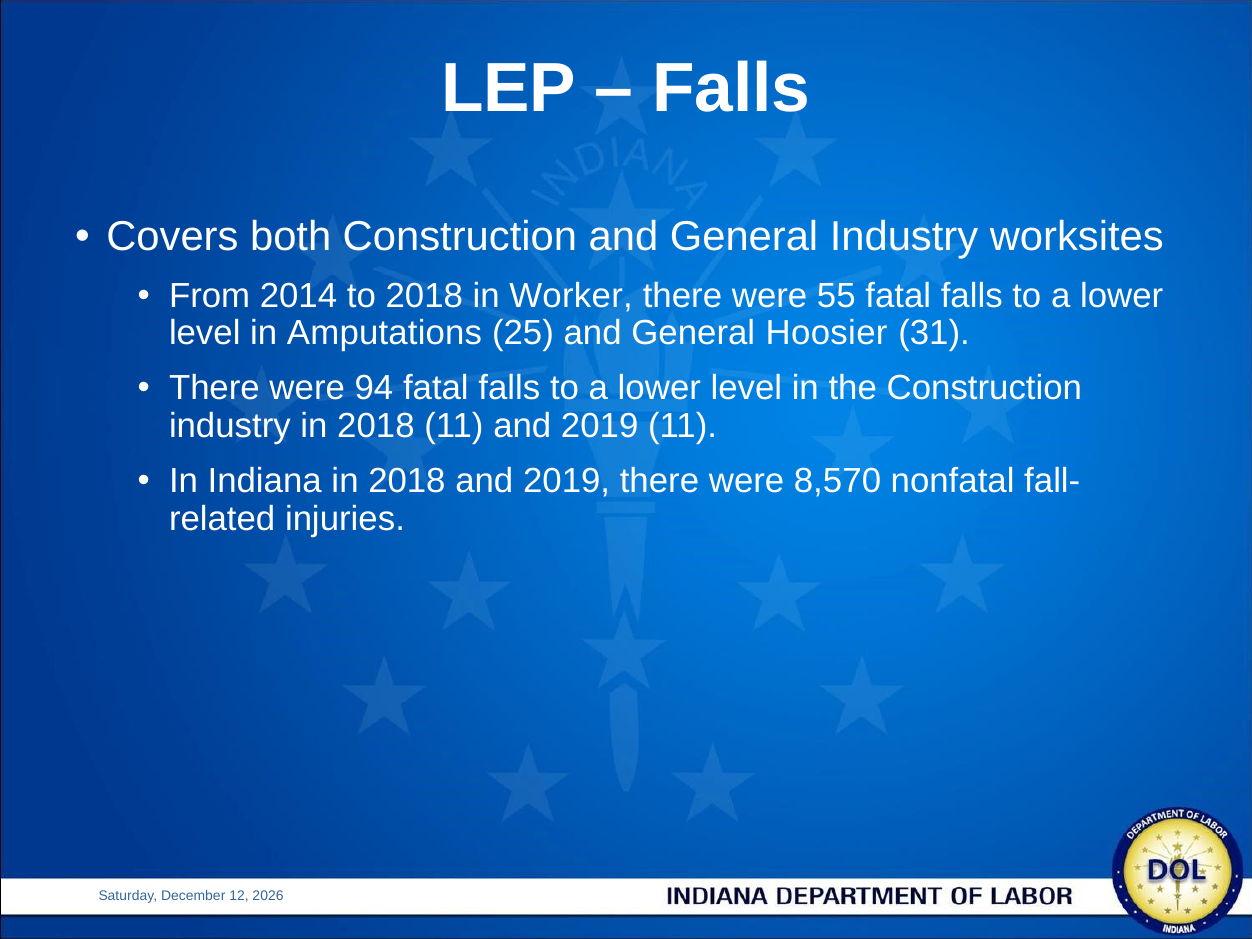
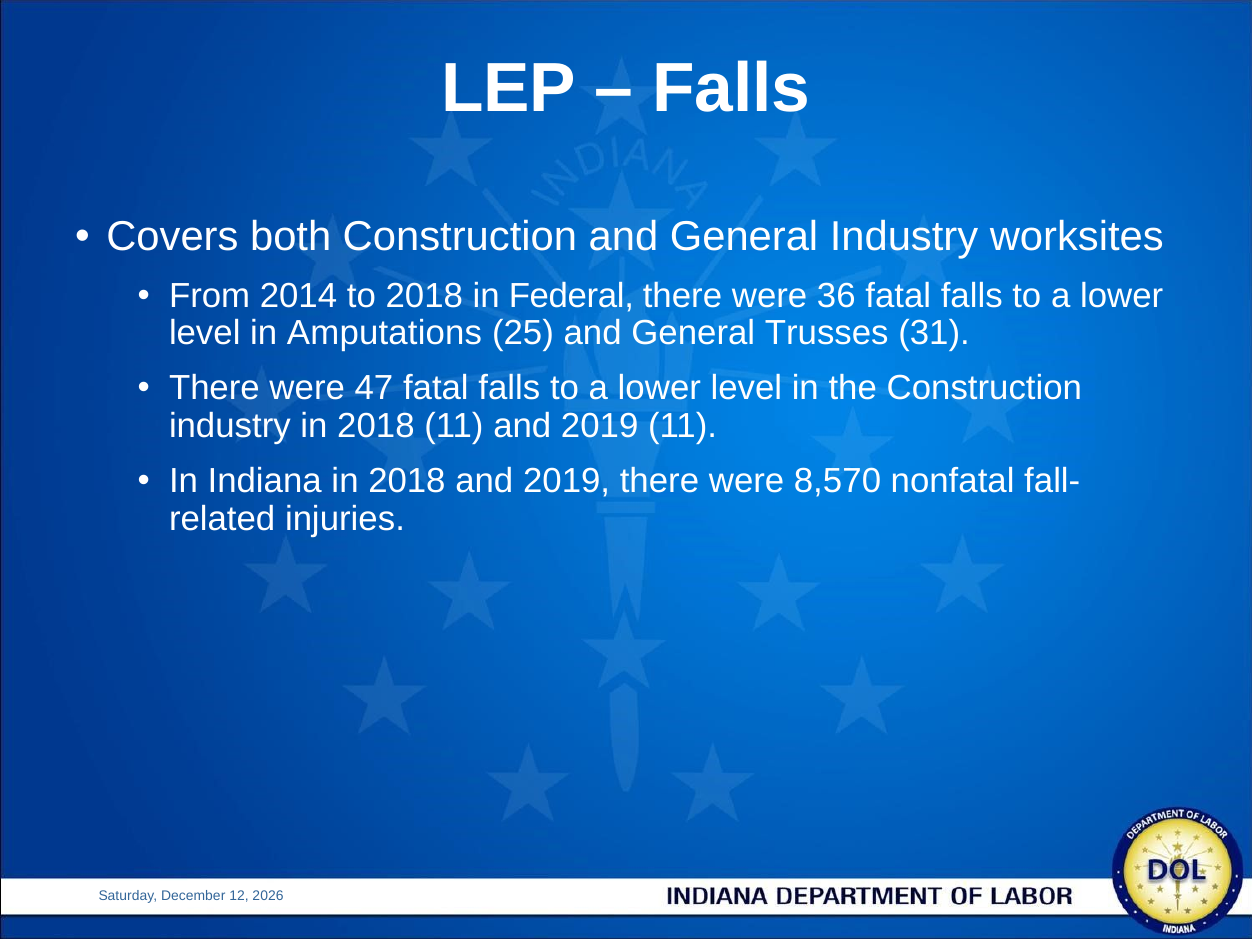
Worker: Worker -> Federal (571, 296)
55: 55 -> 36 (836, 296)
Hoosier: Hoosier -> Trusses (827, 334)
94: 94 -> 47 (374, 388)
